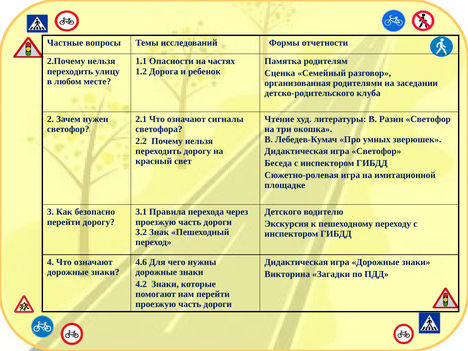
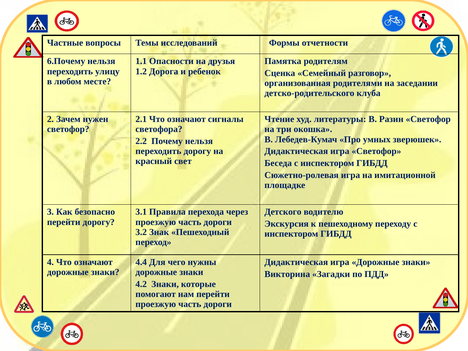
2.Почему: 2.Почему -> 6.Почему (66, 61)
частях: частях -> друзья (222, 61)
4.6: 4.6 -> 4.4 (141, 262)
